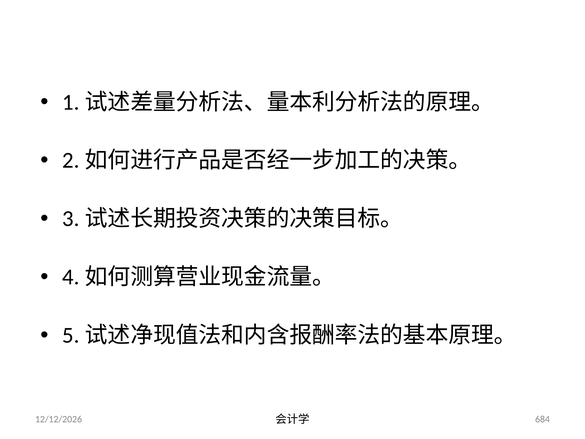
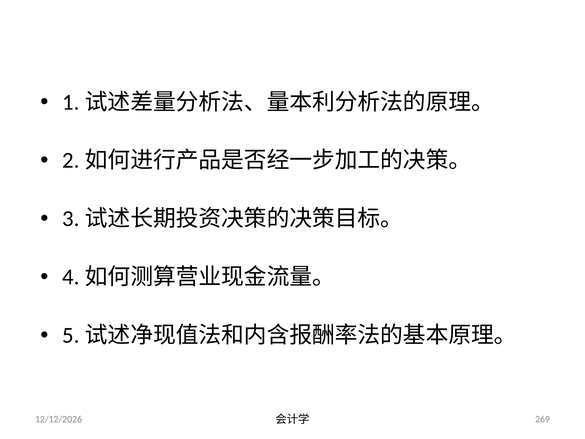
684: 684 -> 269 (542, 419)
